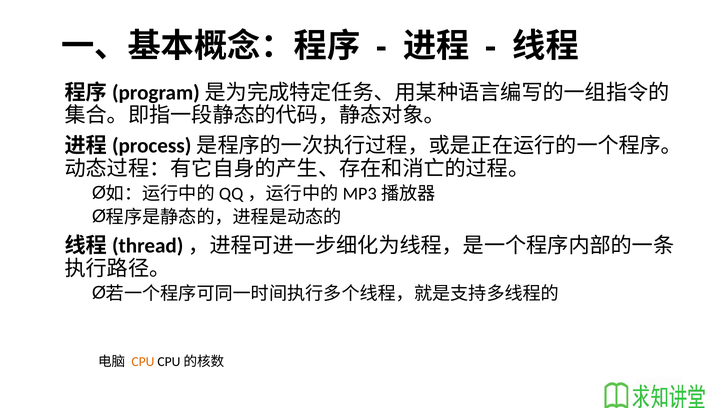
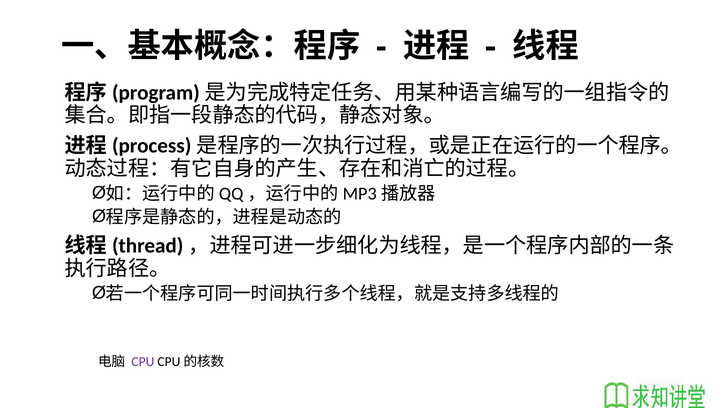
CPU colour: orange -> purple (143, 362)
